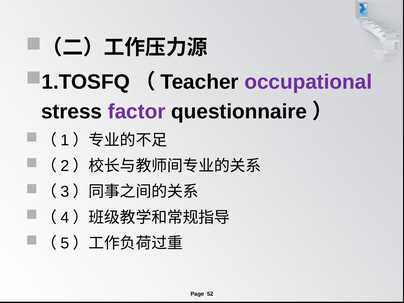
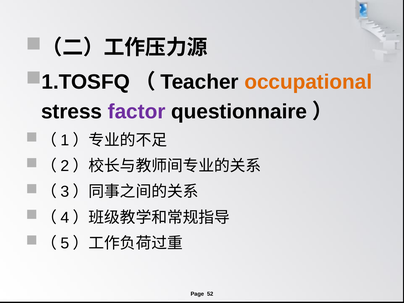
occupational colour: purple -> orange (308, 82)
